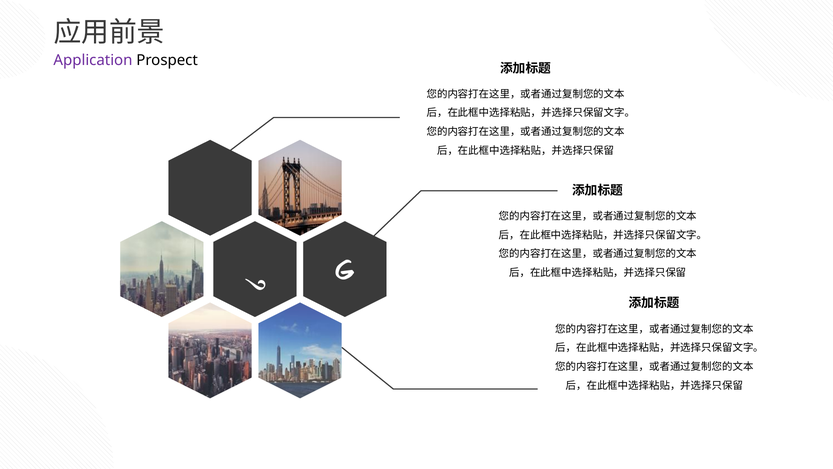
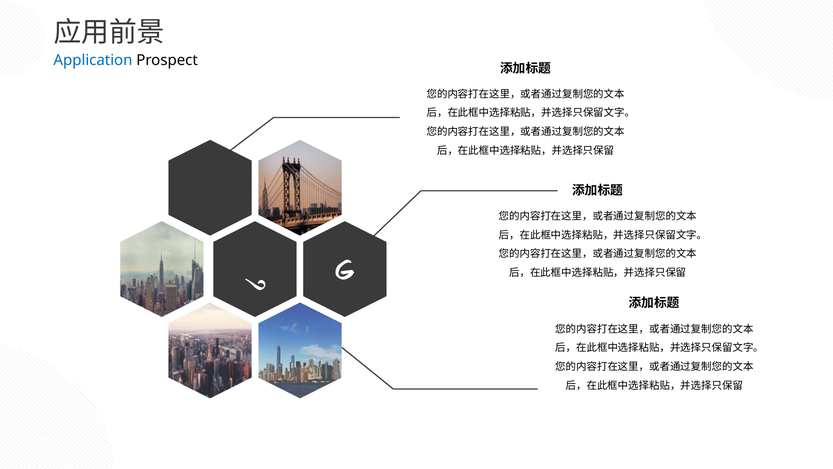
Application colour: purple -> blue (93, 60)
